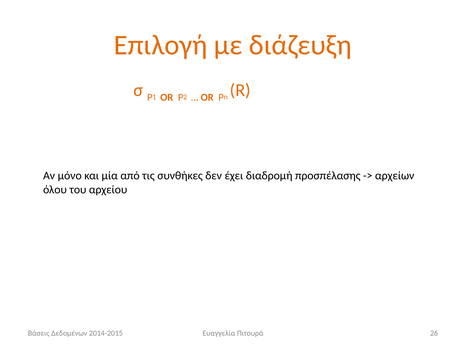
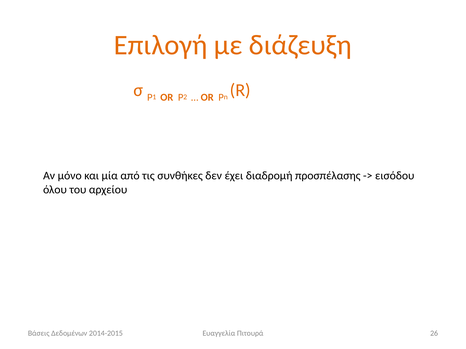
αρχείων: αρχείων -> εισόδου (395, 176)
